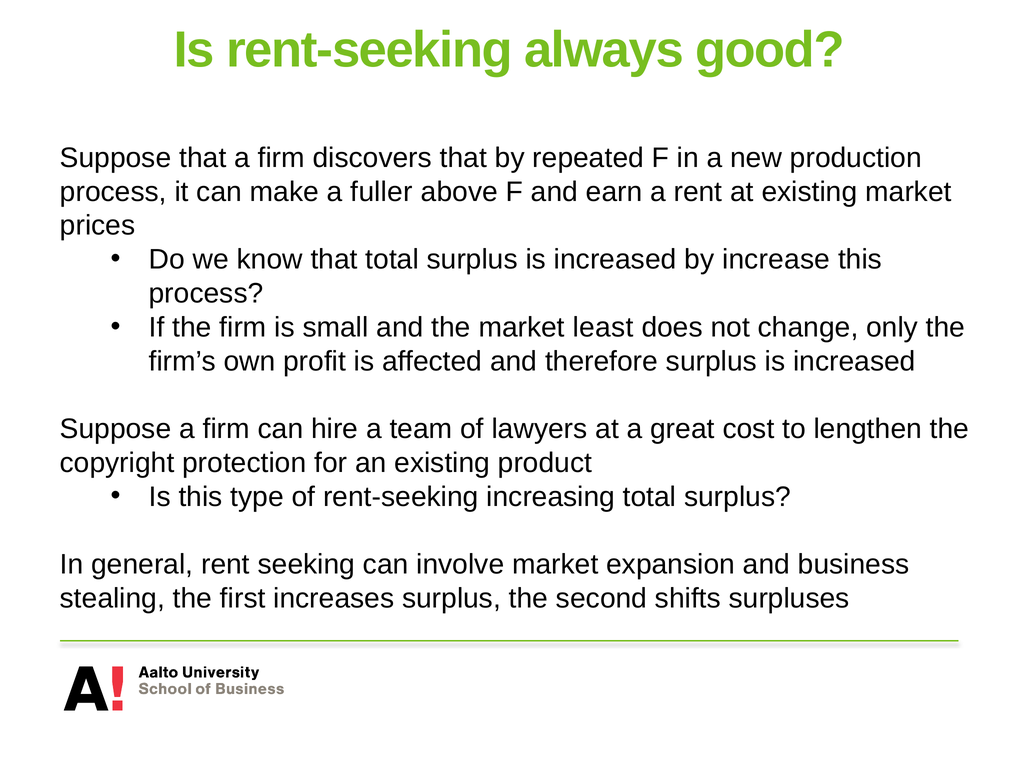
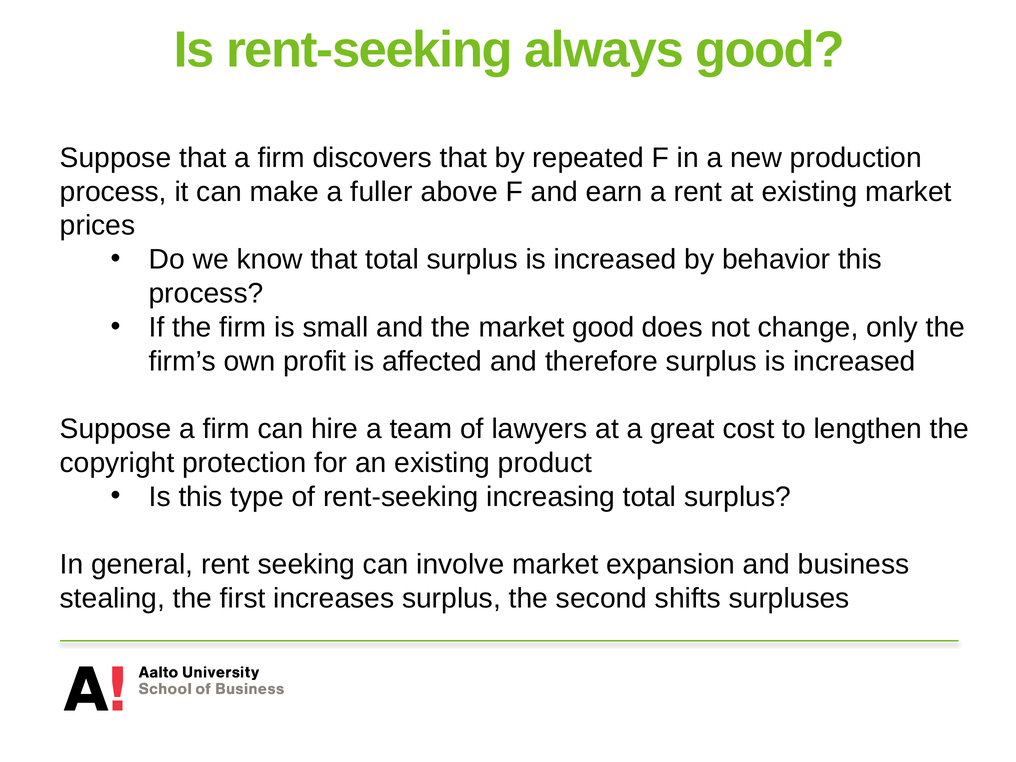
increase: increase -> behavior (776, 260)
market least: least -> good (603, 327)
